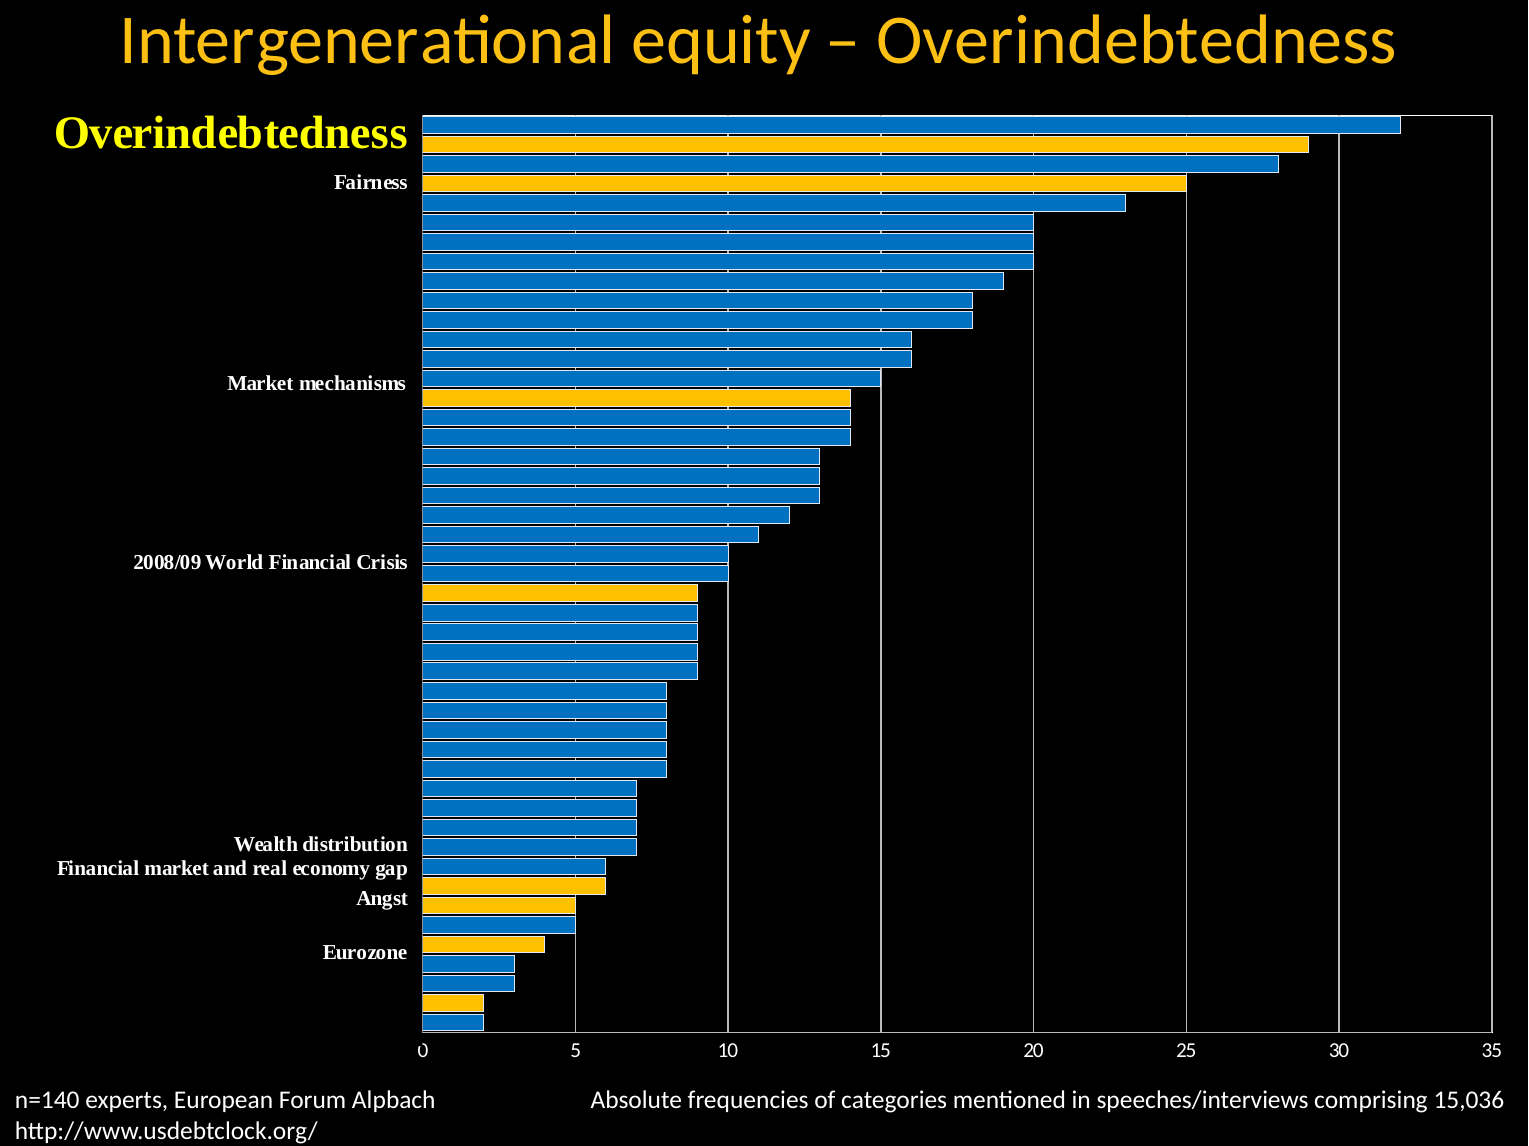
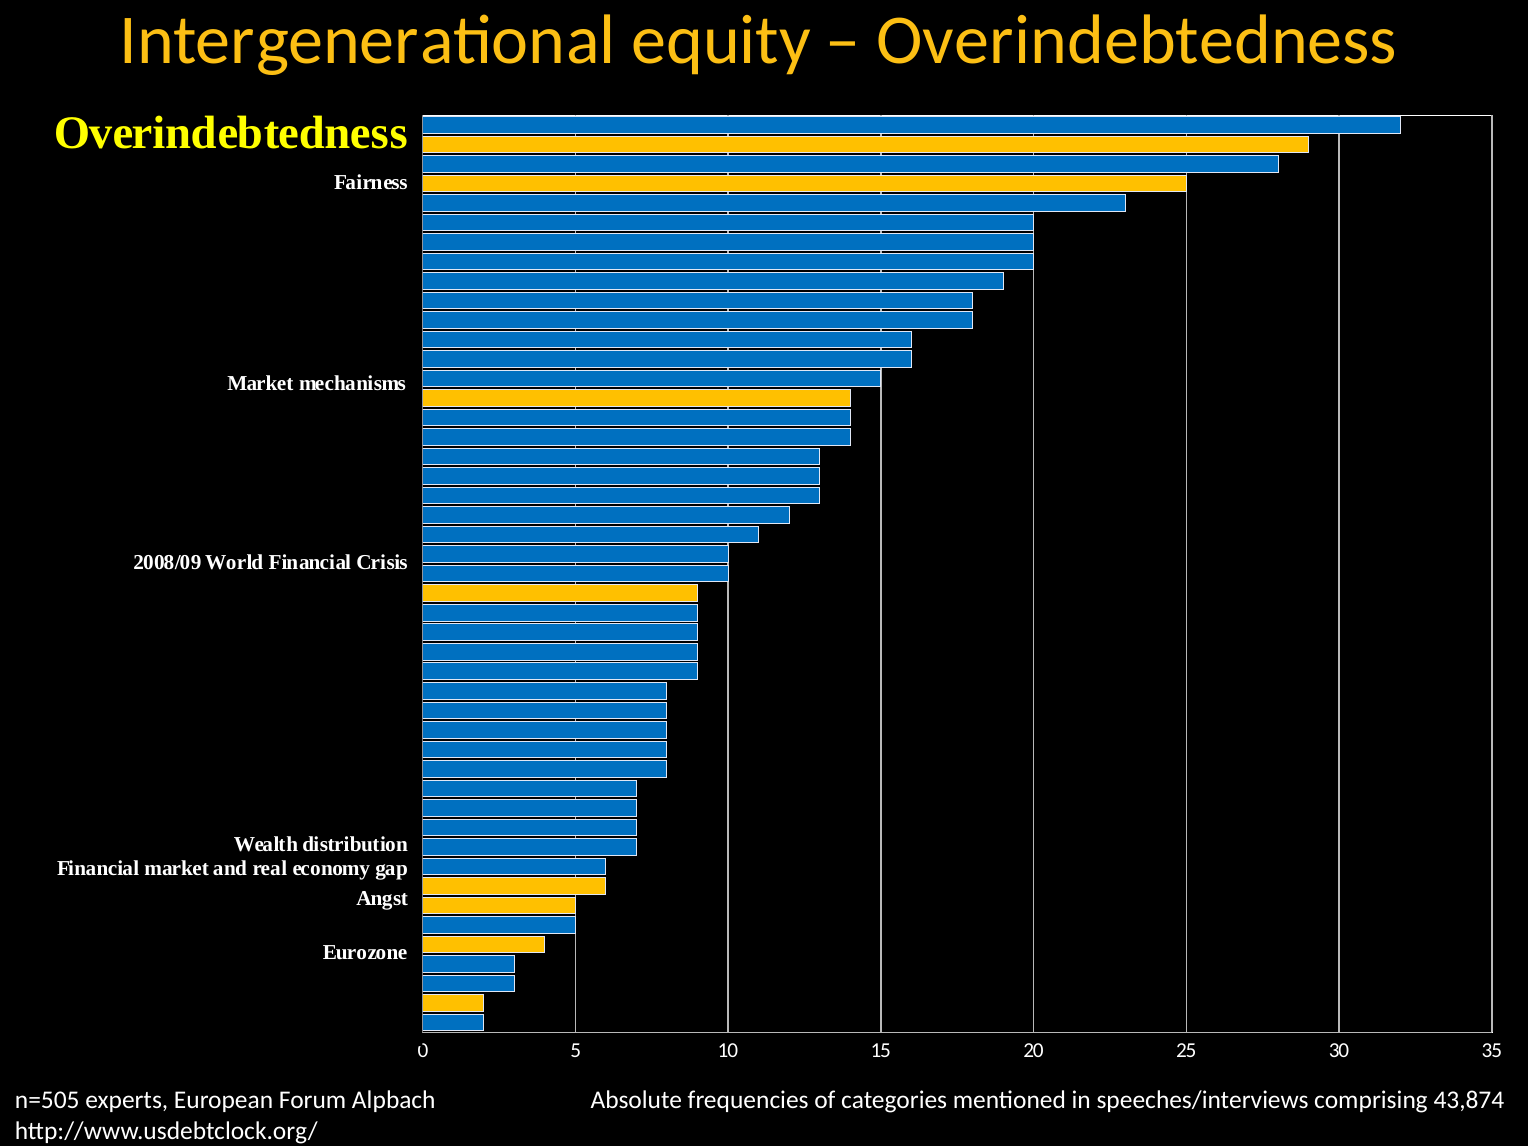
n=140: n=140 -> n=505 (47, 1101)
15,036: 15,036 -> 43,874 (1469, 1101)
